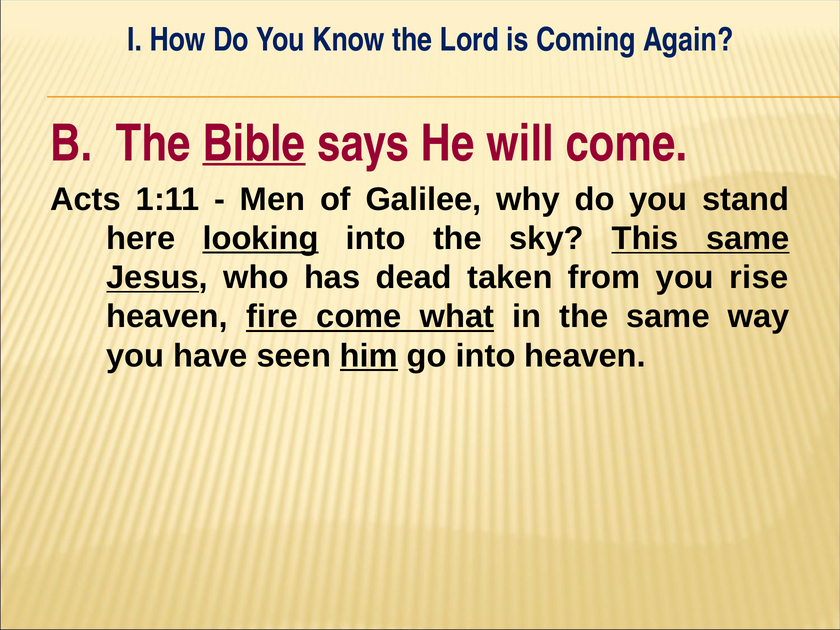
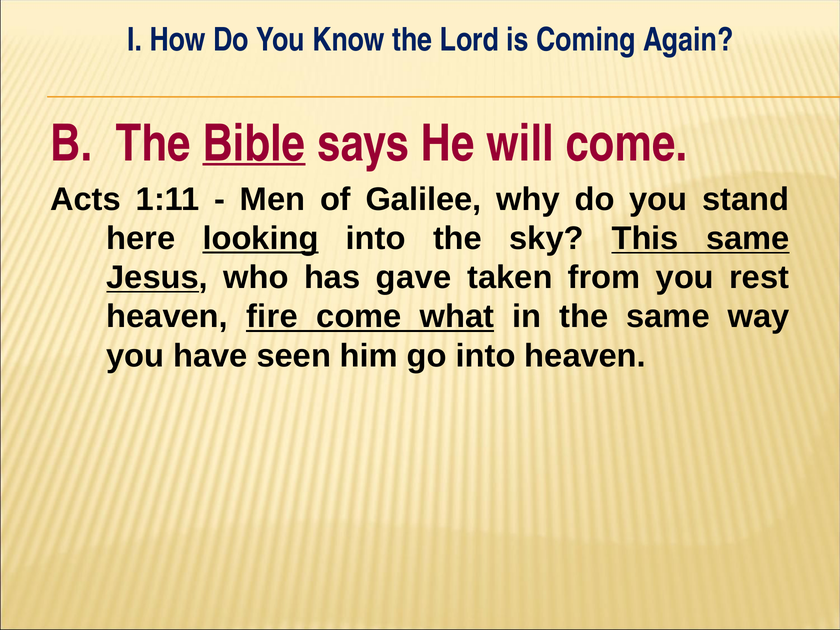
dead: dead -> gave (414, 277)
rise: rise -> rest (759, 277)
him underline: present -> none (369, 356)
